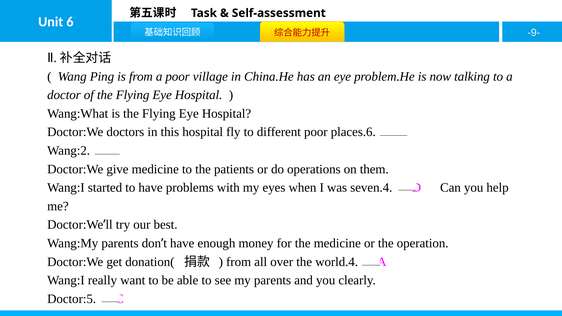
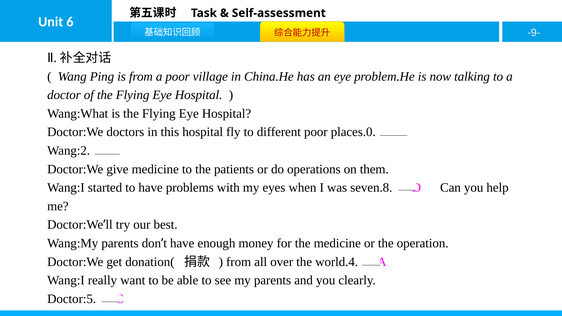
places.6: places.6 -> places.0 (353, 132)
seven.4: seven.4 -> seven.8 (371, 188)
